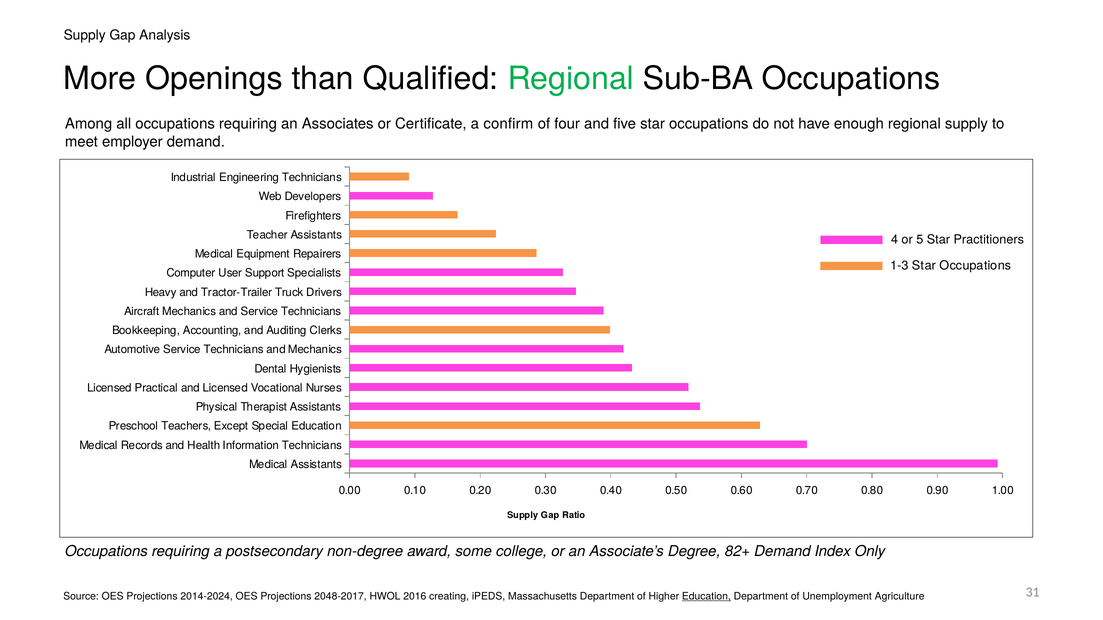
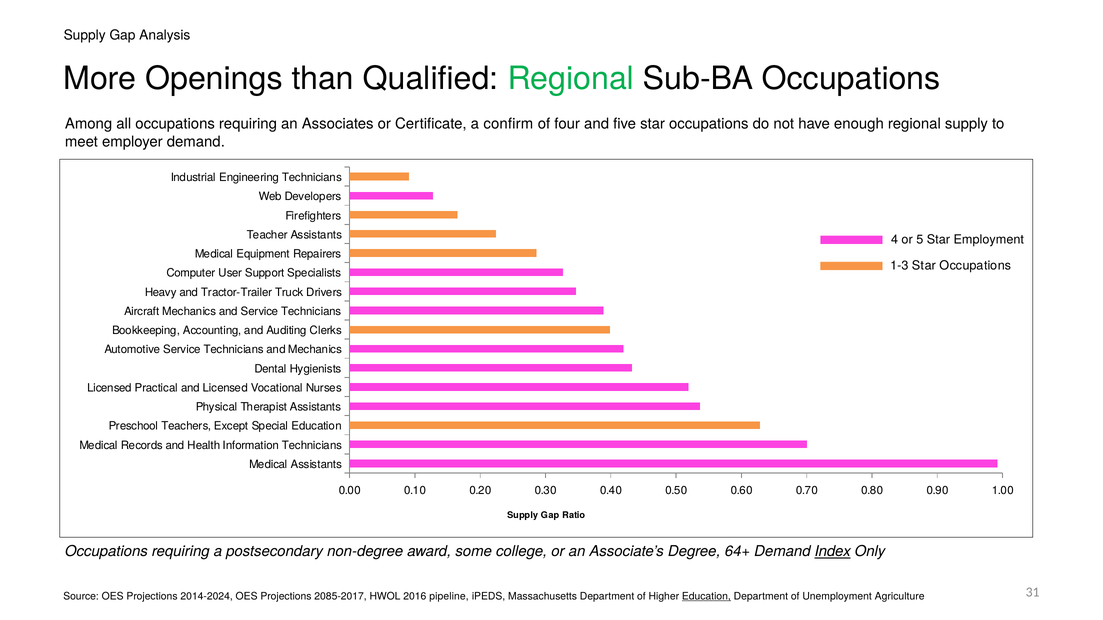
Practitioners: Practitioners -> Employment (989, 240)
82+: 82+ -> 64+ (737, 552)
Index underline: none -> present (833, 552)
2048-2017: 2048-2017 -> 2085-2017 (341, 597)
creating: creating -> pipeline (449, 597)
